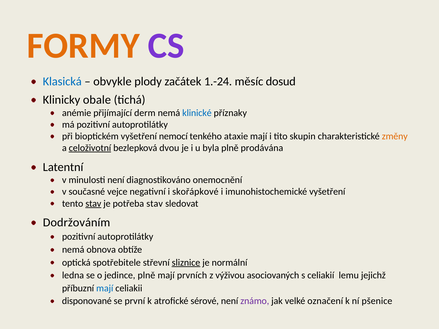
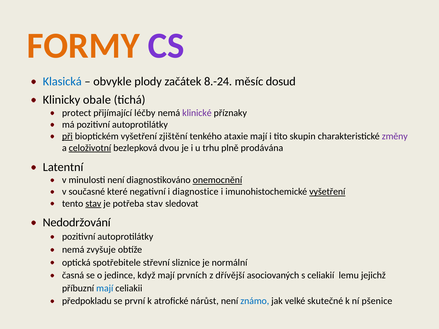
1.-24: 1.-24 -> 8.-24 (218, 82)
anémie: anémie -> protect (77, 113)
derm: derm -> léčby (145, 113)
klinické colour: blue -> purple (197, 113)
při underline: none -> present (67, 136)
nemocí: nemocí -> zjištění (173, 136)
změny colour: orange -> purple (395, 136)
byla: byla -> trhu (211, 148)
onemocnění underline: none -> present (217, 180)
vejce: vejce -> které (117, 192)
skořápkové: skořápkové -> diagnostice (195, 192)
vyšetření underline: none -> present (327, 192)
Dodržováním: Dodržováním -> Nedodržování (77, 223)
obnova: obnova -> zvyšuje (101, 250)
sliznice underline: present -> none (186, 263)
ledna: ledna -> časná (73, 276)
jedince plně: plně -> když (146, 276)
výživou: výživou -> dřívější (230, 276)
disponované: disponované -> předpokladu (87, 301)
sérové: sérové -> nárůst (205, 301)
známo colour: purple -> blue (255, 301)
označení: označení -> skutečné (325, 301)
